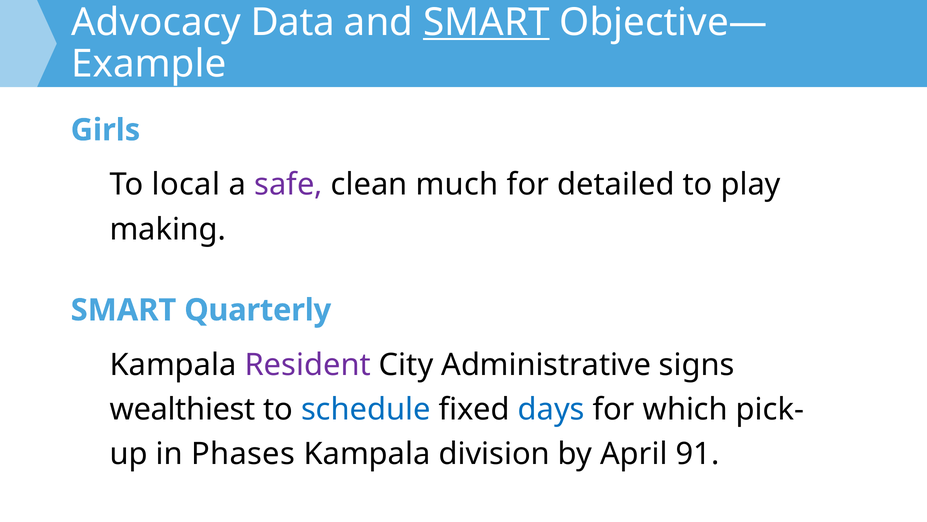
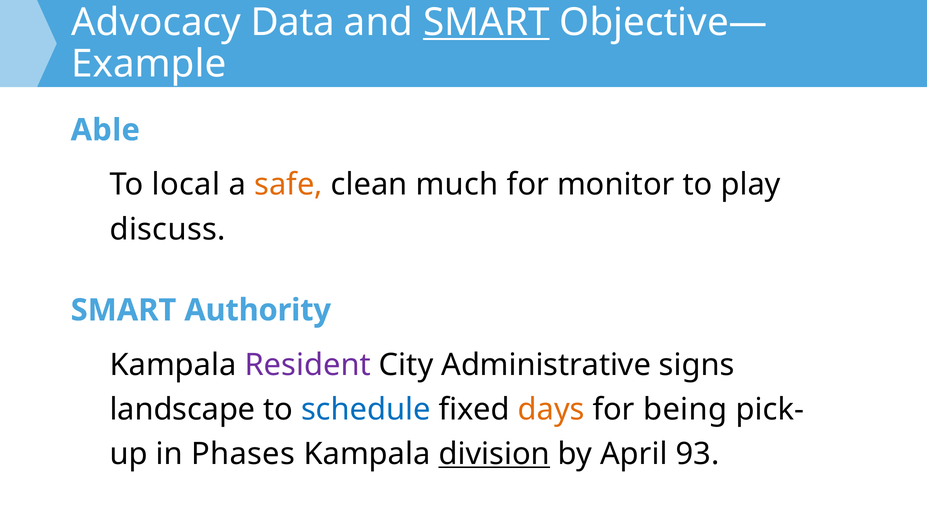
Girls: Girls -> Able (105, 130)
safe colour: purple -> orange (289, 185)
detailed: detailed -> monitor (616, 185)
making: making -> discuss (168, 229)
Quarterly: Quarterly -> Authority (258, 310)
wealthiest: wealthiest -> landscape (182, 409)
days colour: blue -> orange (551, 409)
which: which -> being (685, 409)
division underline: none -> present (494, 454)
91: 91 -> 93 (698, 454)
